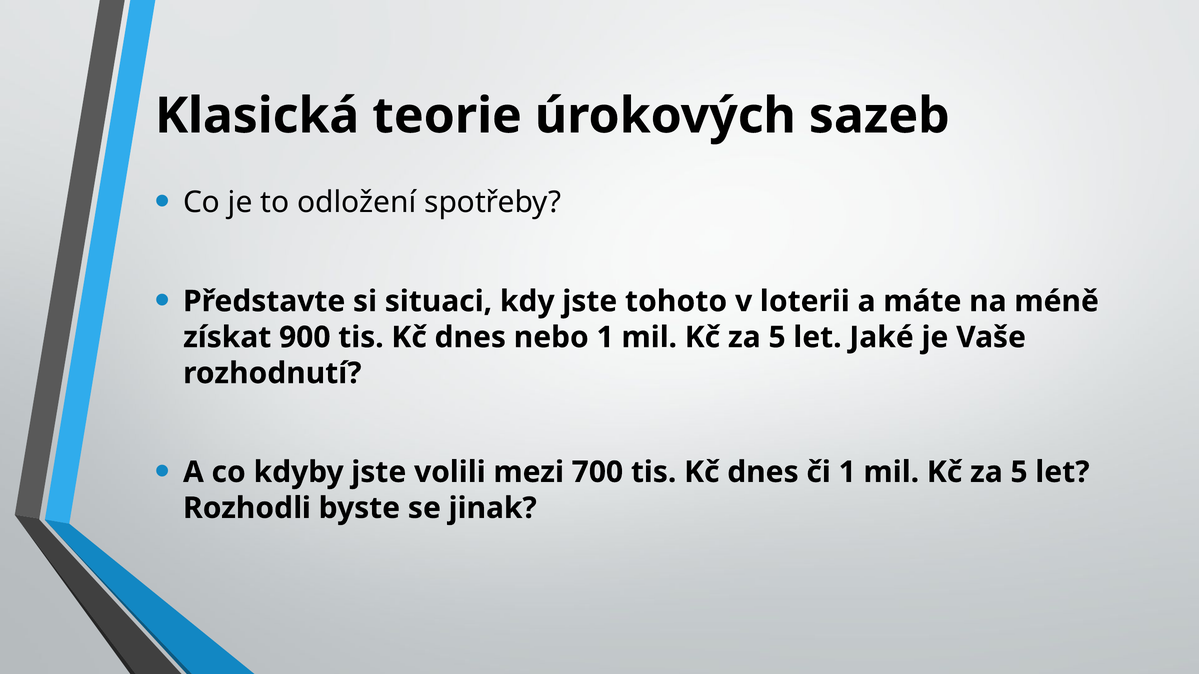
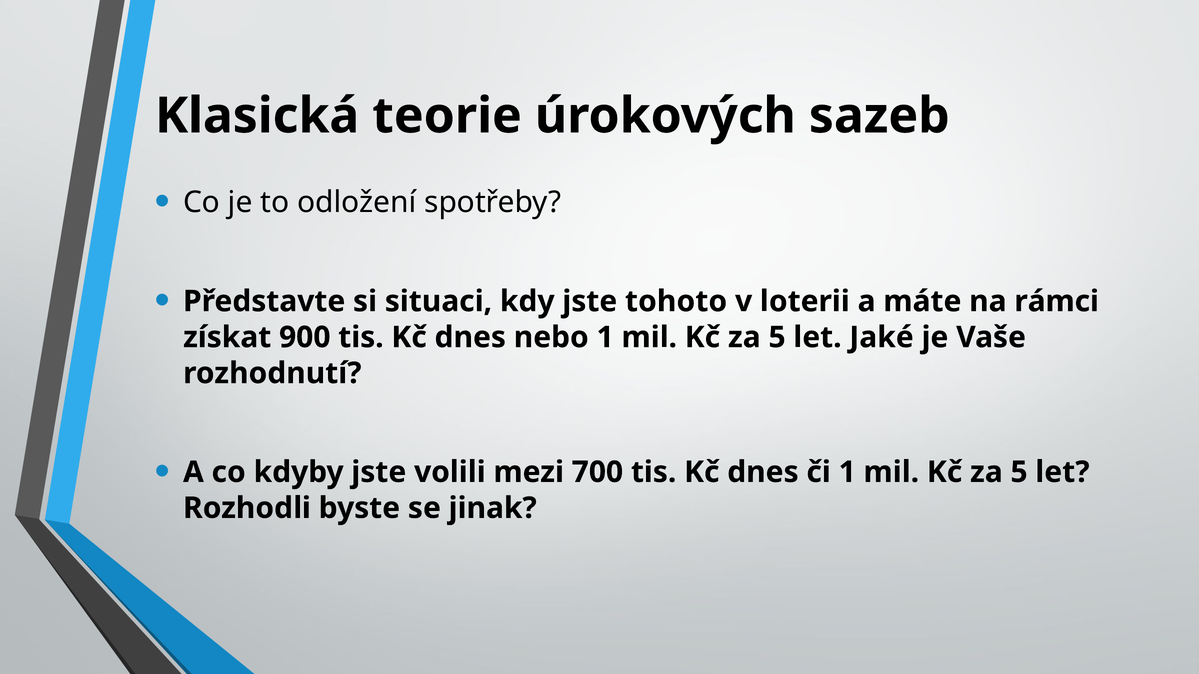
méně: méně -> rámci (1057, 302)
